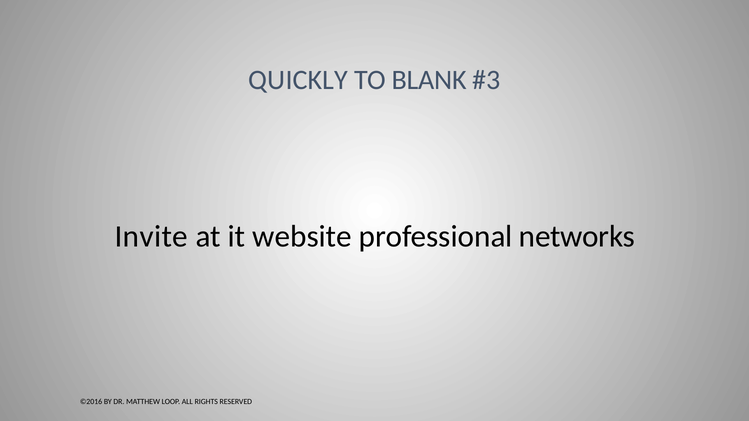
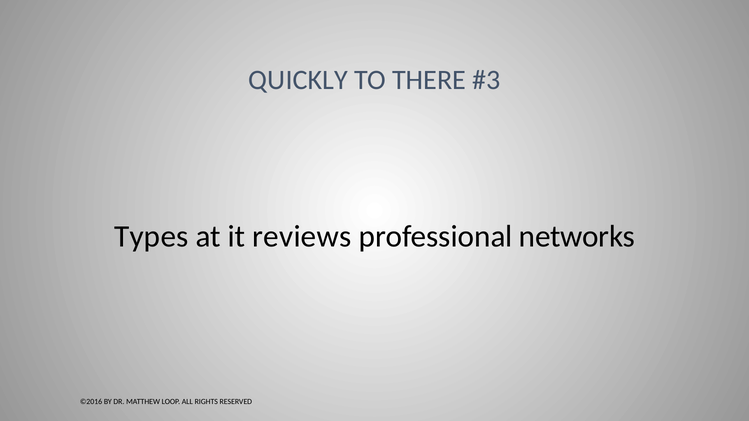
BLANK: BLANK -> THERE (429, 80)
Invite: Invite -> Types (151, 237)
website: website -> reviews (302, 237)
